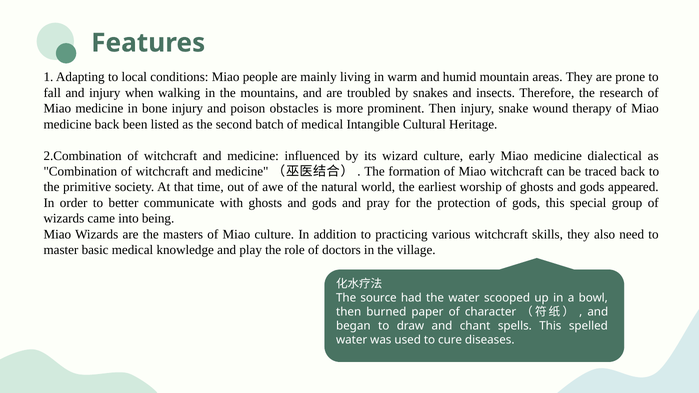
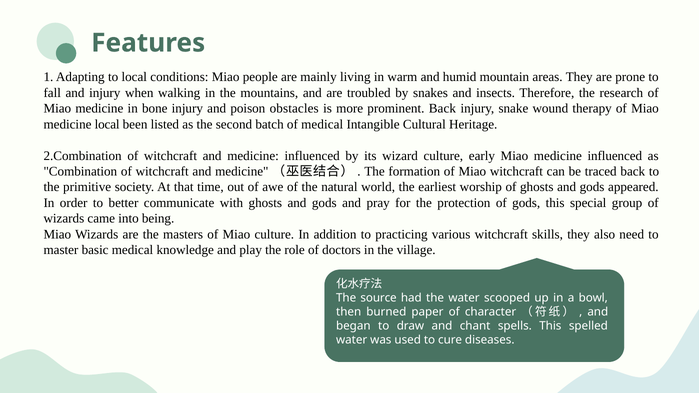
prominent Then: Then -> Back (442, 109)
medicine back: back -> local (107, 124)
Miao medicine dialectical: dialectical -> influenced (615, 156)
